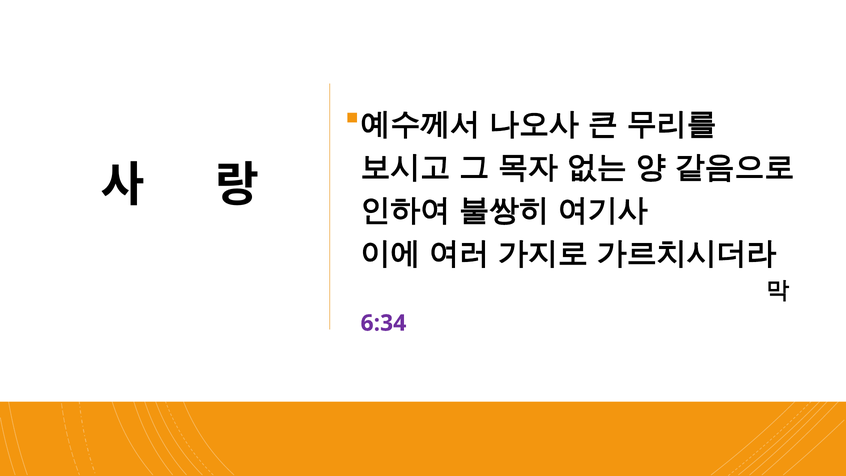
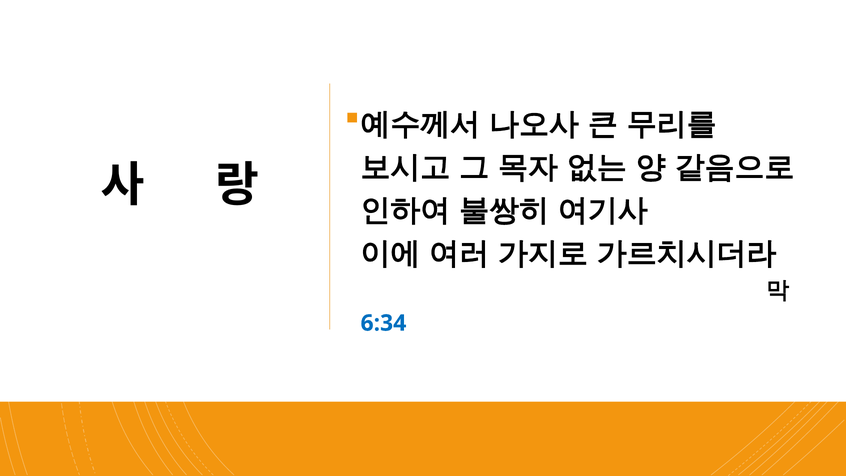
6:34 colour: purple -> blue (383, 323)
